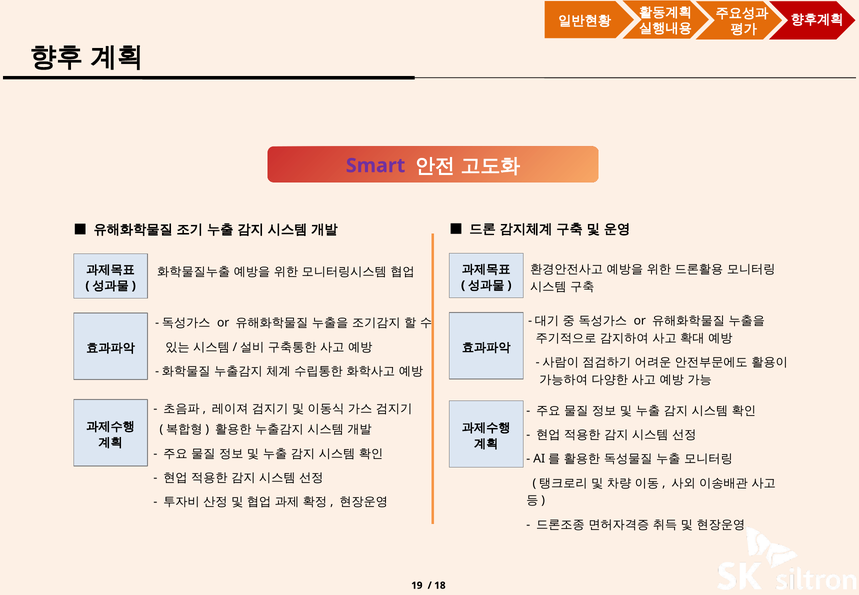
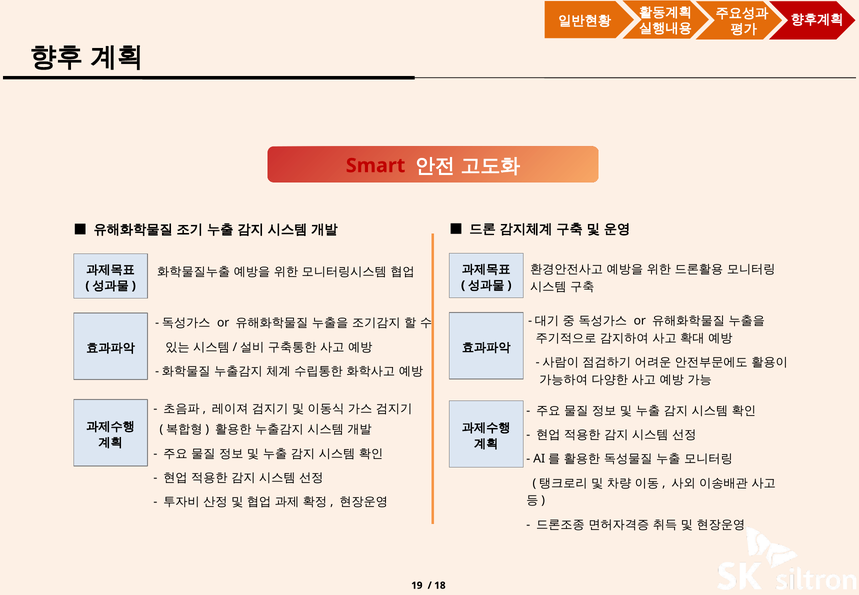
Smart colour: purple -> red (376, 166)
